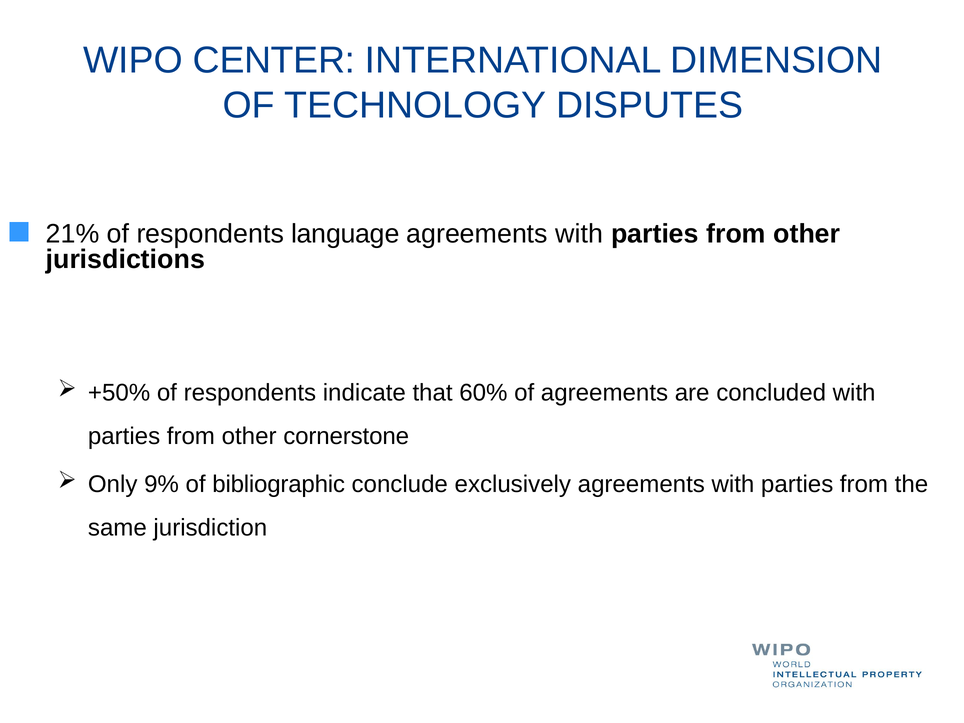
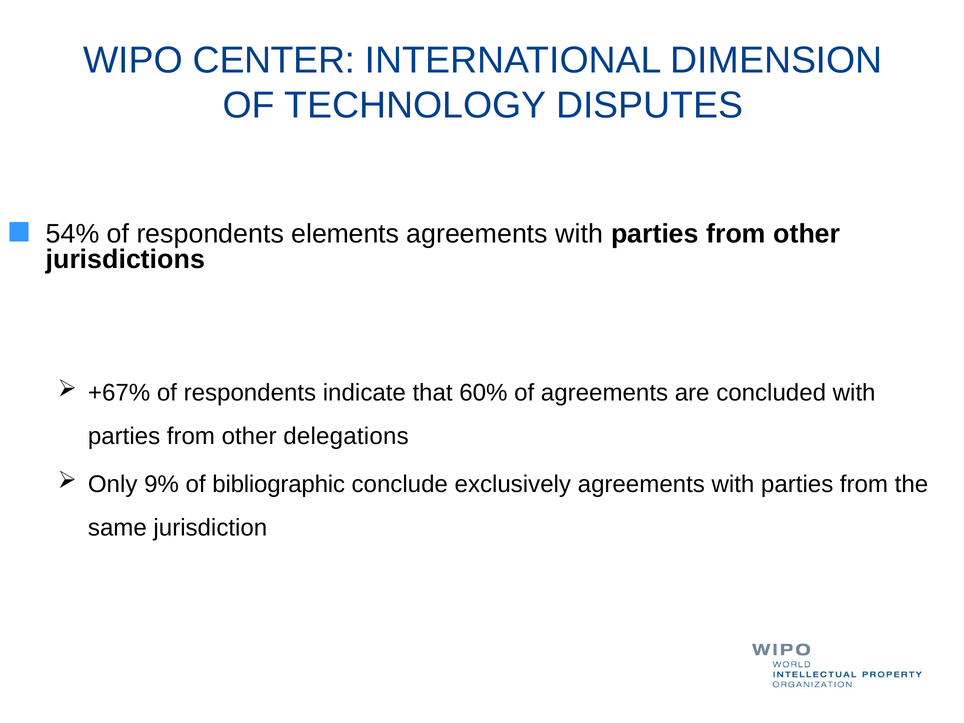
21%: 21% -> 54% (73, 234)
language: language -> elements (345, 234)
+50%: +50% -> +67% (119, 393)
cornerstone: cornerstone -> delegations (346, 436)
